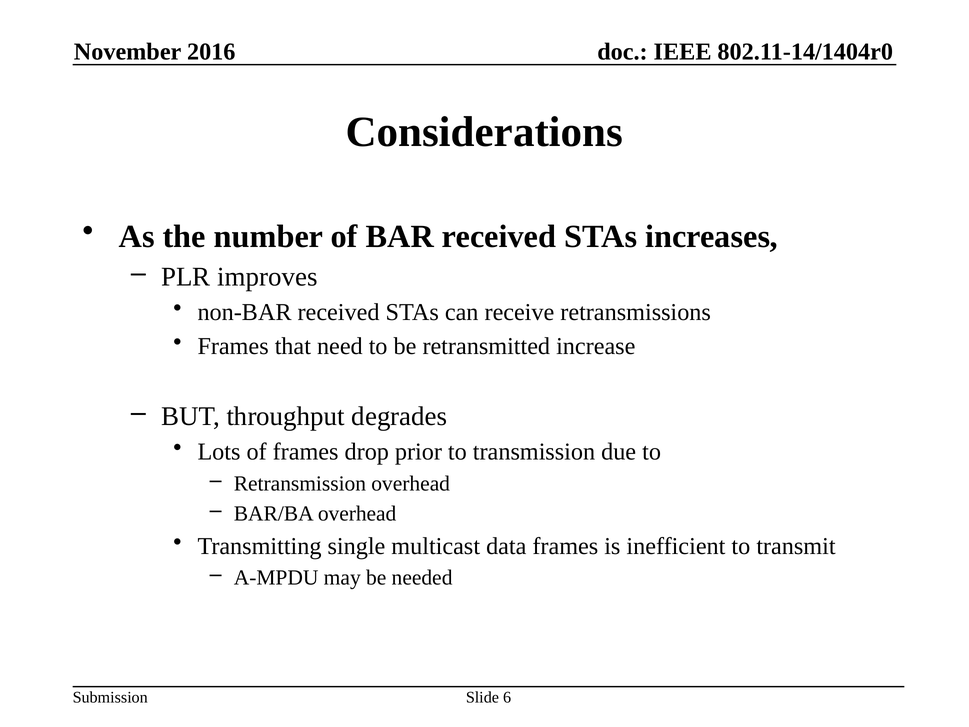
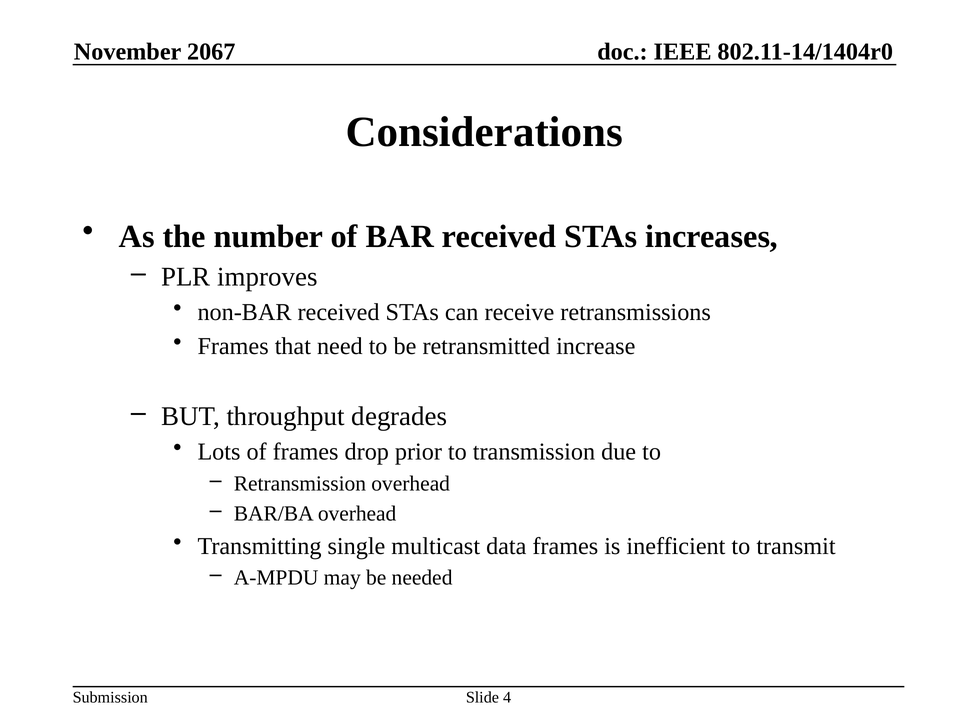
2016: 2016 -> 2067 (211, 52)
6: 6 -> 4 (507, 697)
